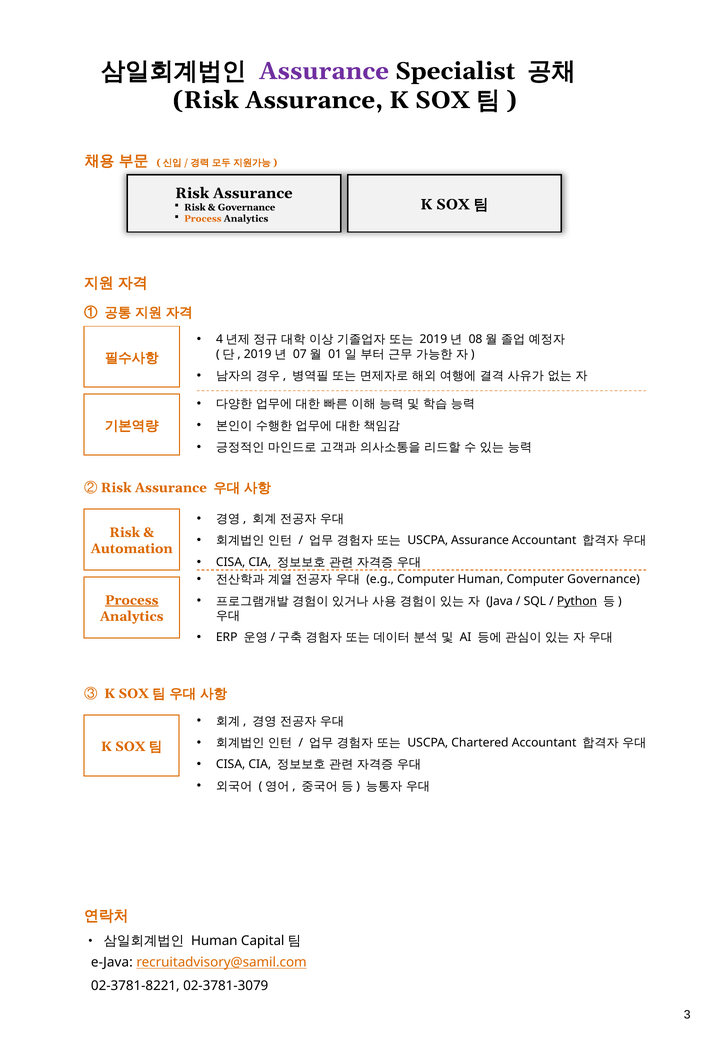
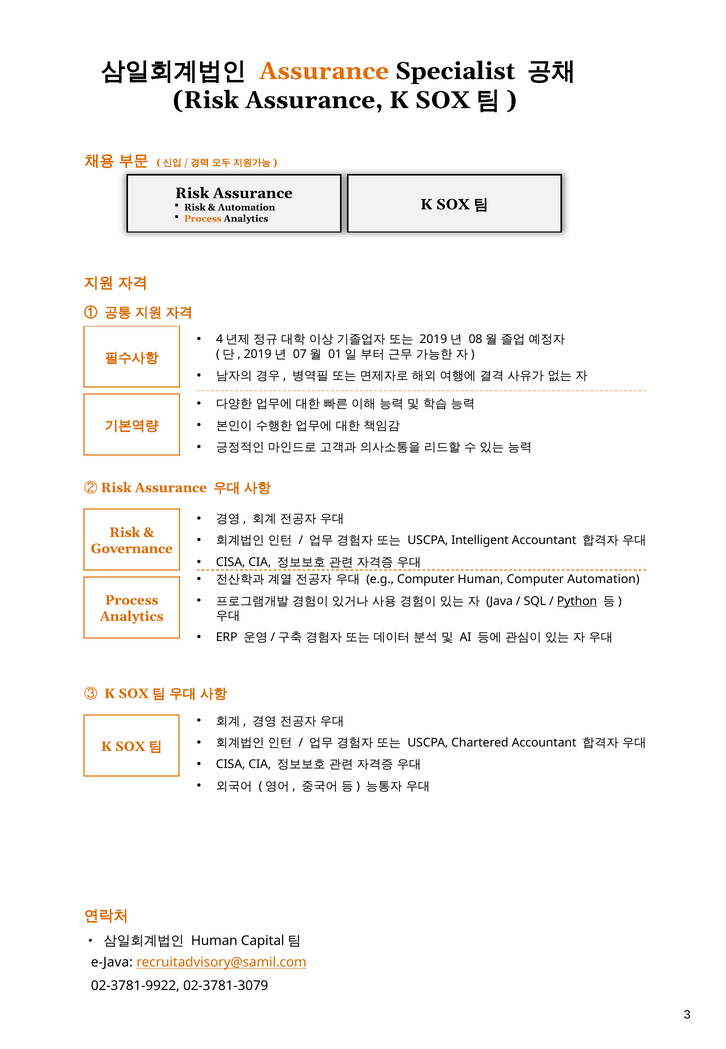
Assurance colour: purple -> orange (324, 71)
Governance: Governance -> Automation (246, 207)
USCPA Assurance: Assurance -> Intelligent (480, 540)
Automation: Automation -> Governance (132, 548)
Computer Governance: Governance -> Automation (603, 579)
Process underline: present -> none (132, 600)
02-3781-8221: 02-3781-8221 -> 02-3781-9922 (135, 985)
